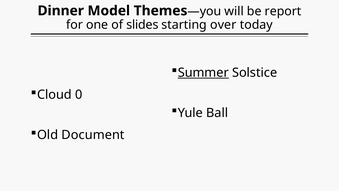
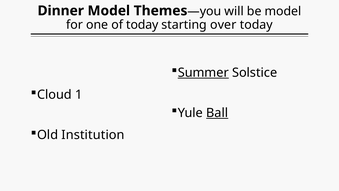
be report: report -> model (283, 11)
of slides: slides -> today (142, 25)
0: 0 -> 1 (79, 95)
Ball underline: none -> present (217, 113)
Document: Document -> Institution (93, 135)
